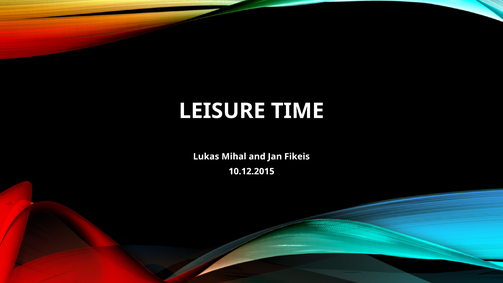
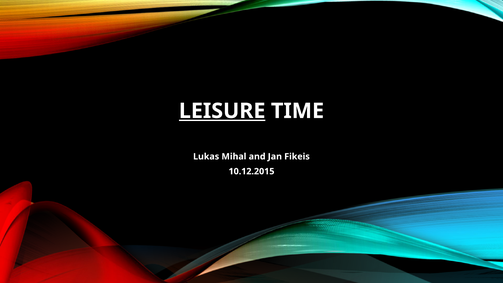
LEISURE underline: none -> present (222, 111)
